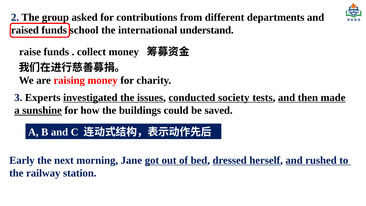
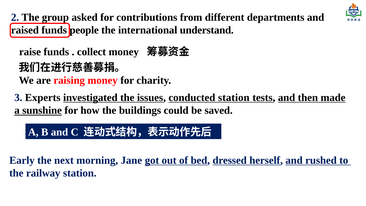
school: school -> people (84, 30)
conducted society: society -> station (234, 98)
